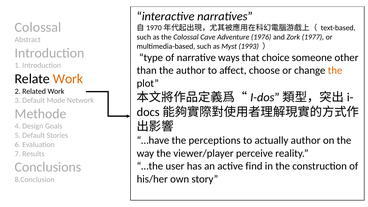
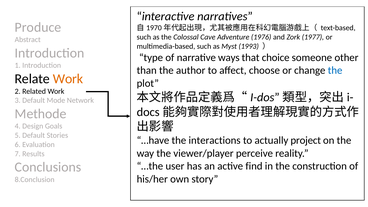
Colossal: Colossal -> Produce (38, 27)
the colour: orange -> blue (335, 70)
perceptions: perceptions -> interactions (215, 140)
actually author: author -> project (306, 140)
